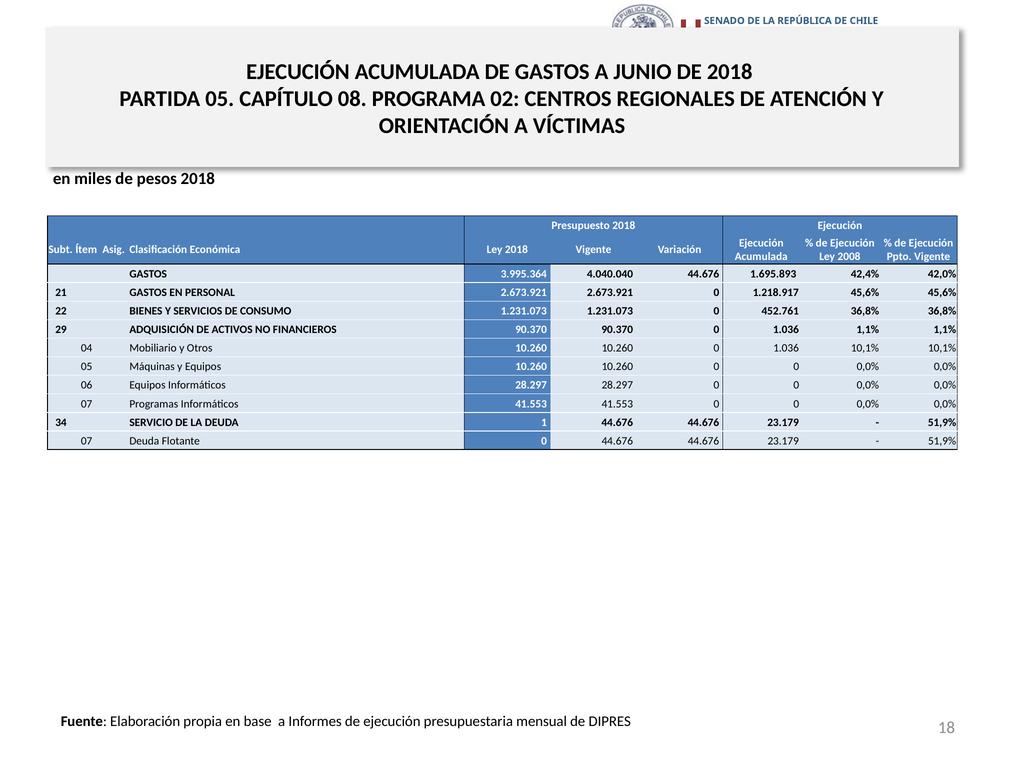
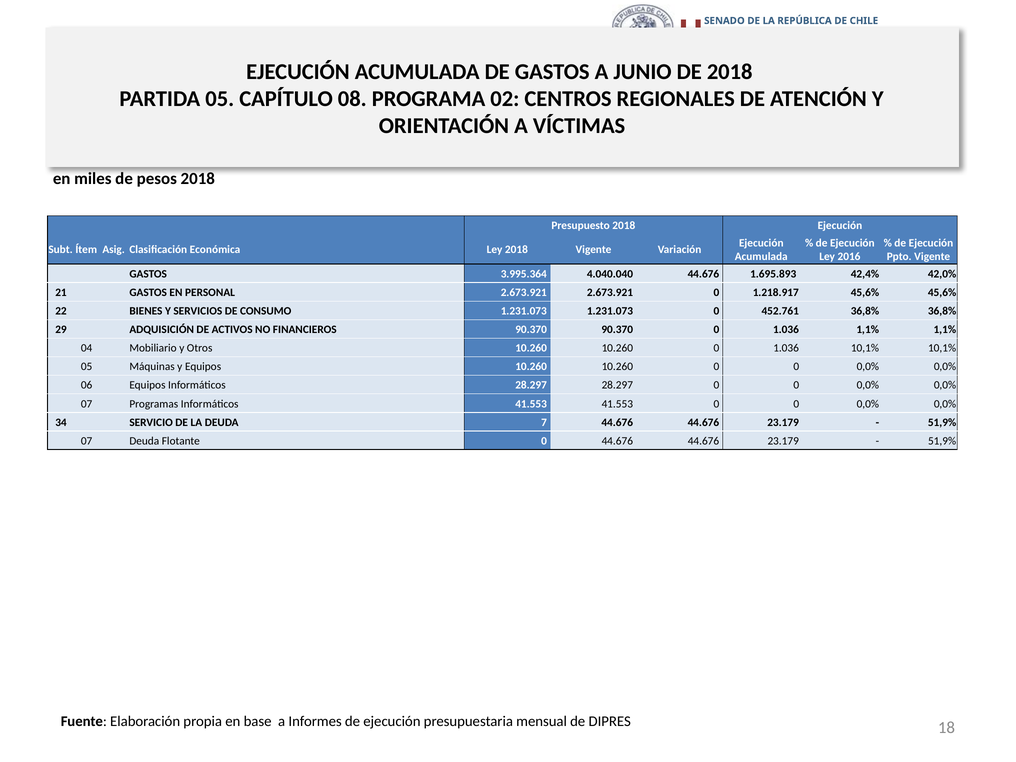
2008: 2008 -> 2016 (849, 257)
1: 1 -> 7 (544, 422)
